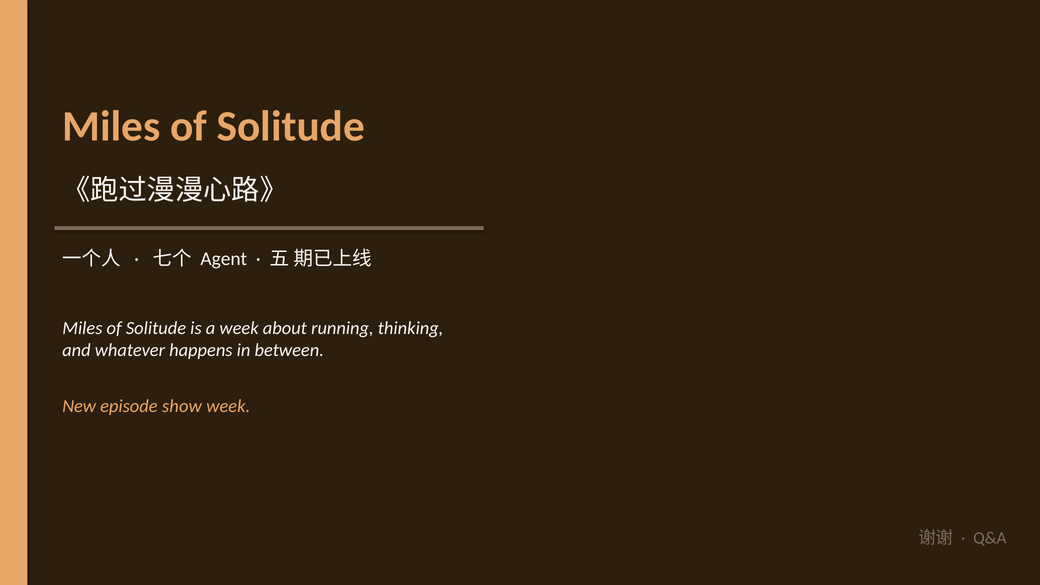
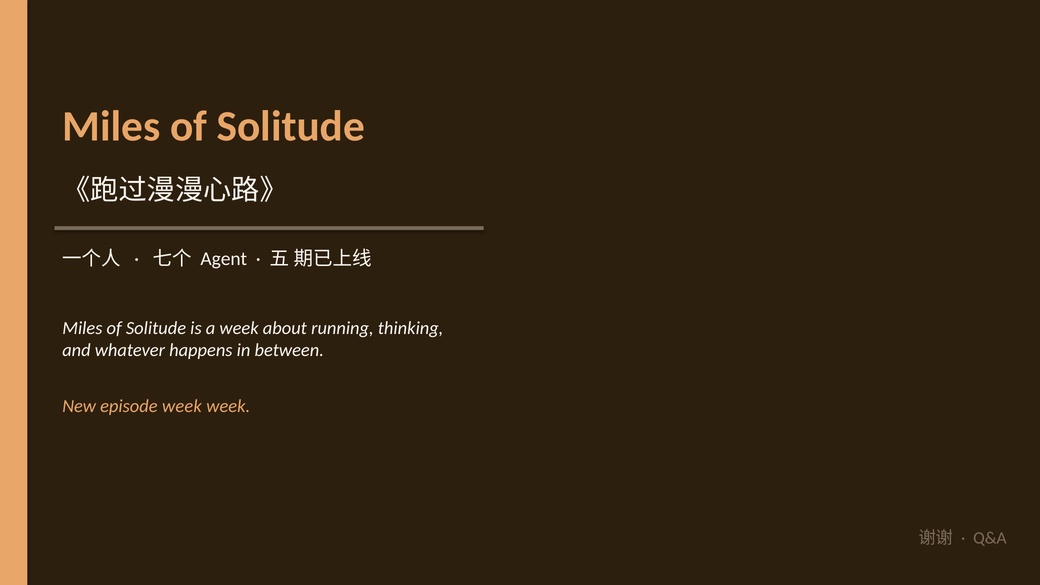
episode show: show -> week (182, 406)
